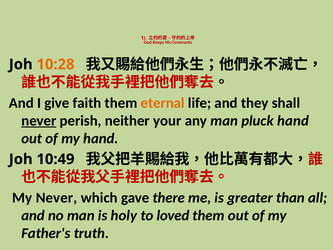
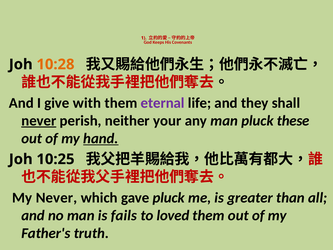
faith: faith -> with (87, 103)
eternal colour: orange -> purple (163, 103)
pluck hand: hand -> these (293, 121)
hand underline: none -> present (101, 138)
10:49: 10:49 -> 10:25 (55, 159)
gave there: there -> pluck (169, 198)
holy: holy -> fails (124, 215)
